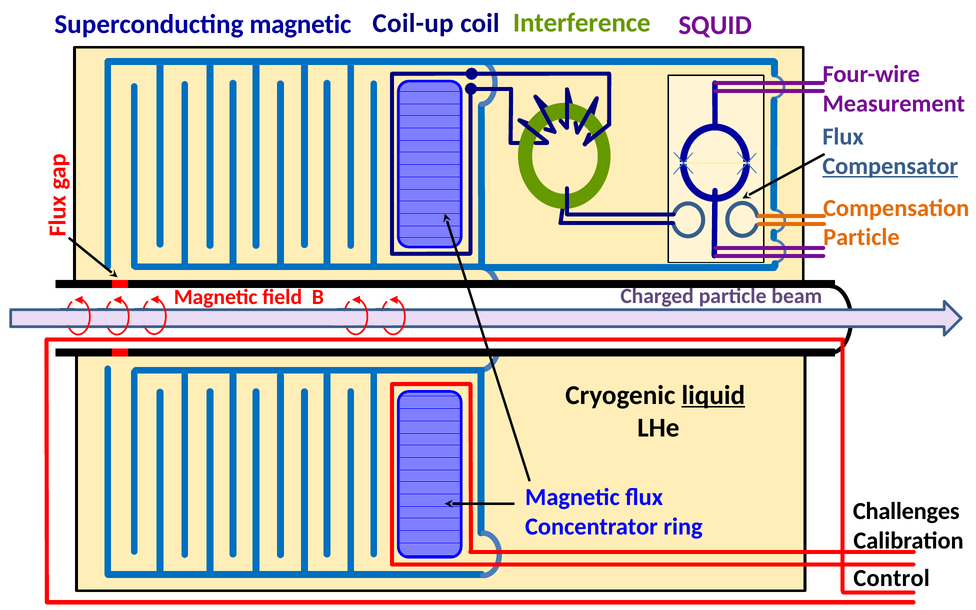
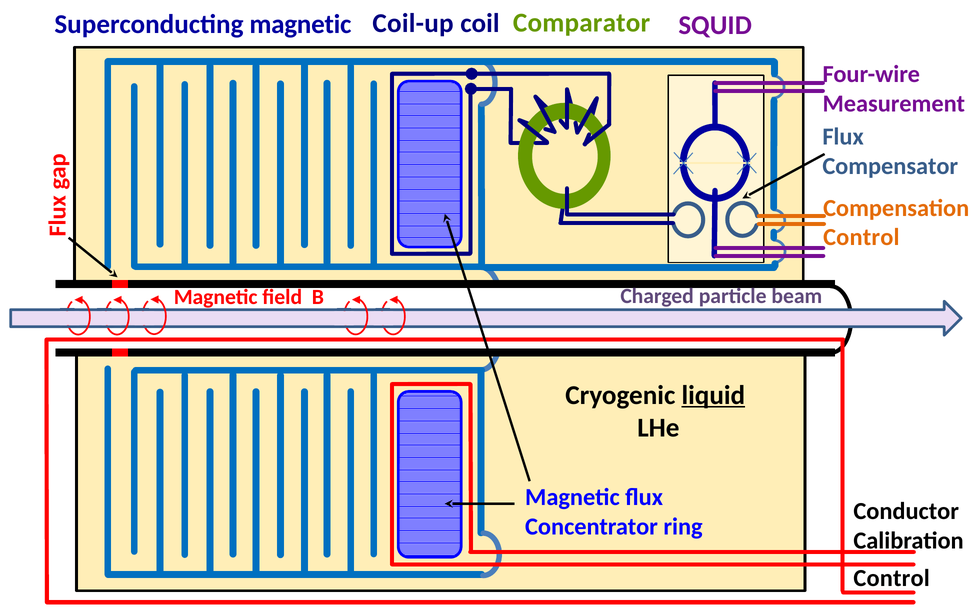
Interference: Interference -> Comparator (582, 23)
Compensator underline: present -> none (890, 166)
Particle: Particle -> Control (861, 237)
Challenges: Challenges -> Conductor (906, 511)
